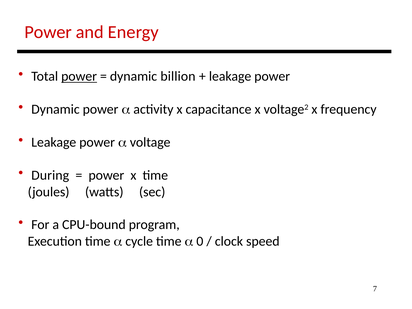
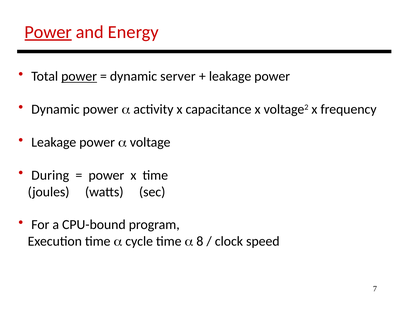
Power underline: none -> present (48, 32)
billion: billion -> server (178, 76)
0: 0 -> 8 (200, 241)
